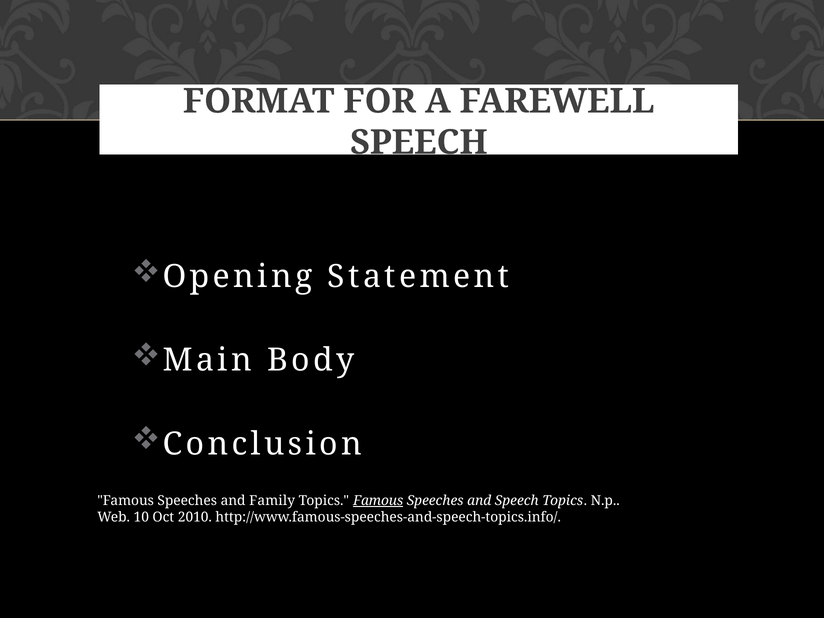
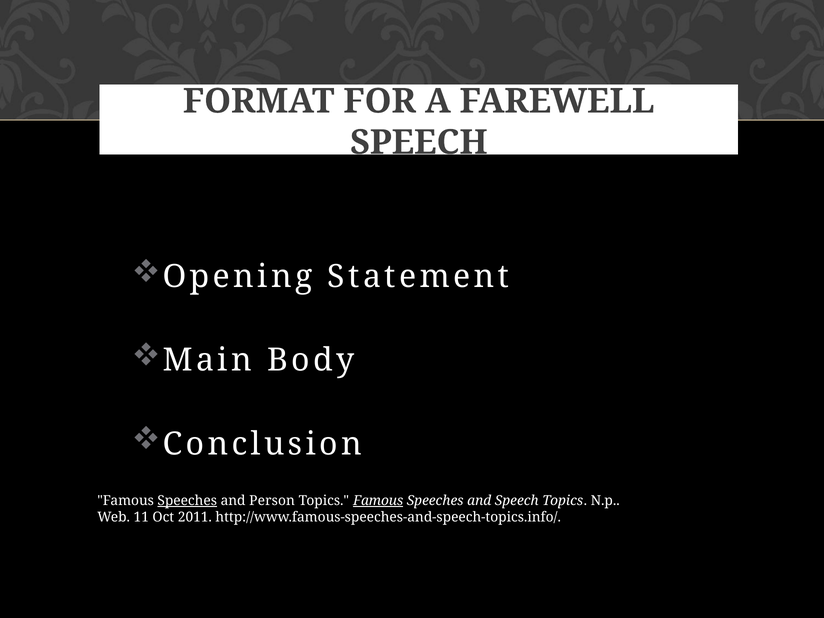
Speeches underline: none -> present (187, 501)
Family: Family -> Person (272, 501)
10: 10 -> 11 (141, 517)
2010: 2010 -> 2011 (195, 517)
